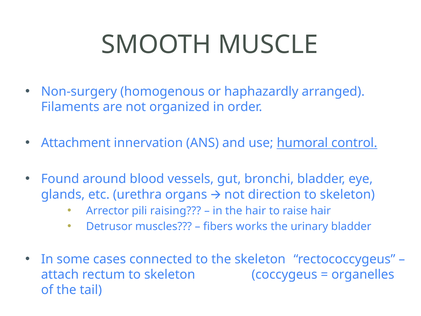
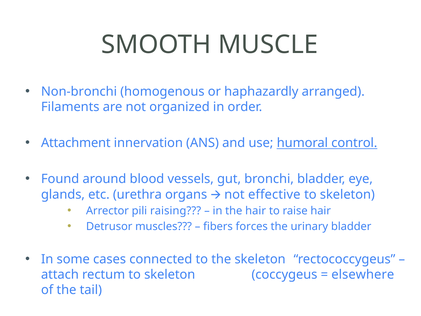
Non-surgery: Non-surgery -> Non-bronchi (79, 91)
direction: direction -> effective (274, 194)
works: works -> forces (252, 226)
organelles: organelles -> elsewhere (363, 274)
